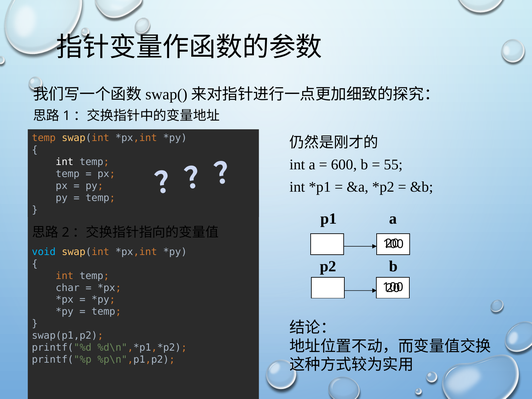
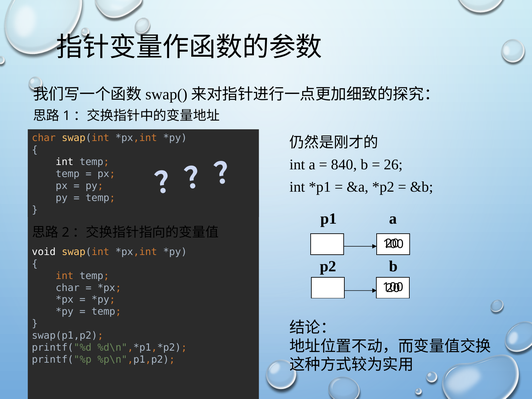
temp: temp -> char (44, 138)
600: 600 -> 840 (344, 165)
55: 55 -> 26 (393, 165)
void colour: light blue -> white (44, 252)
